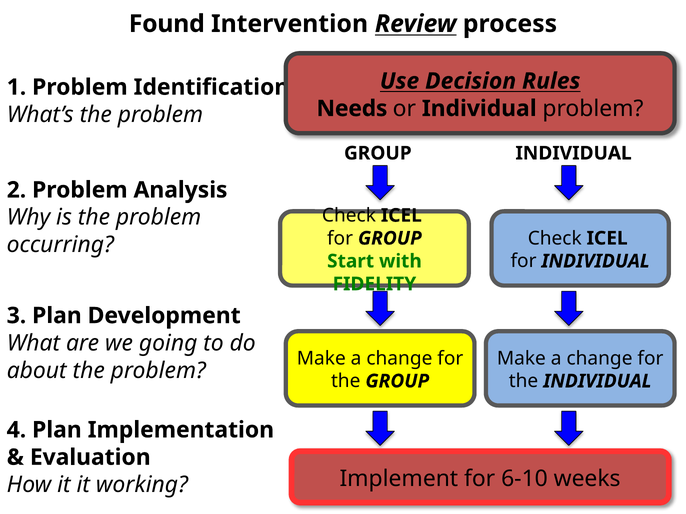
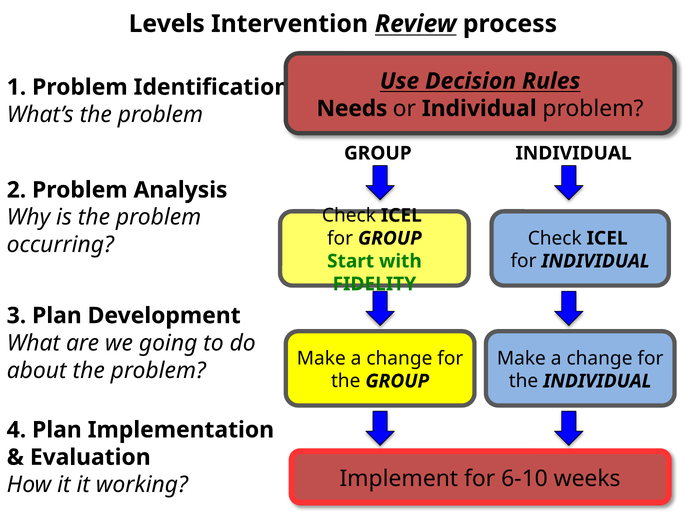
Found: Found -> Levels (167, 24)
